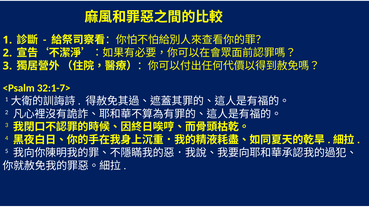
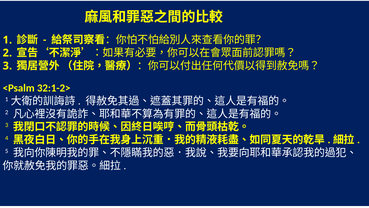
32:1-7>: 32:1-7> -> 32:1-2> (54, 88)
